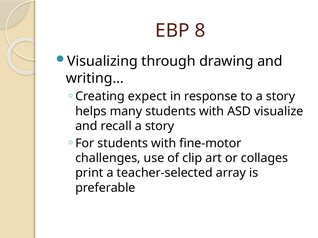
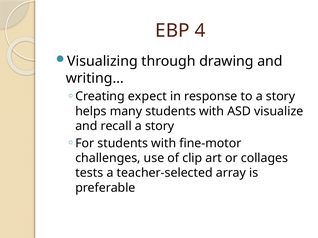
8: 8 -> 4 (200, 31)
print: print -> tests (89, 173)
